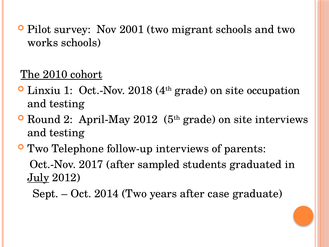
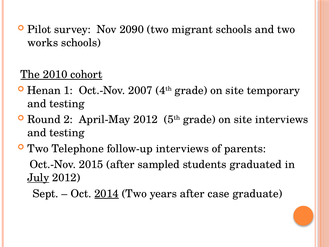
2001: 2001 -> 2090 (132, 30)
Linxiu: Linxiu -> Henan (44, 90)
2018: 2018 -> 2007 (140, 90)
occupation: occupation -> temporary (273, 90)
2017: 2017 -> 2015 (91, 164)
2014 underline: none -> present (107, 194)
